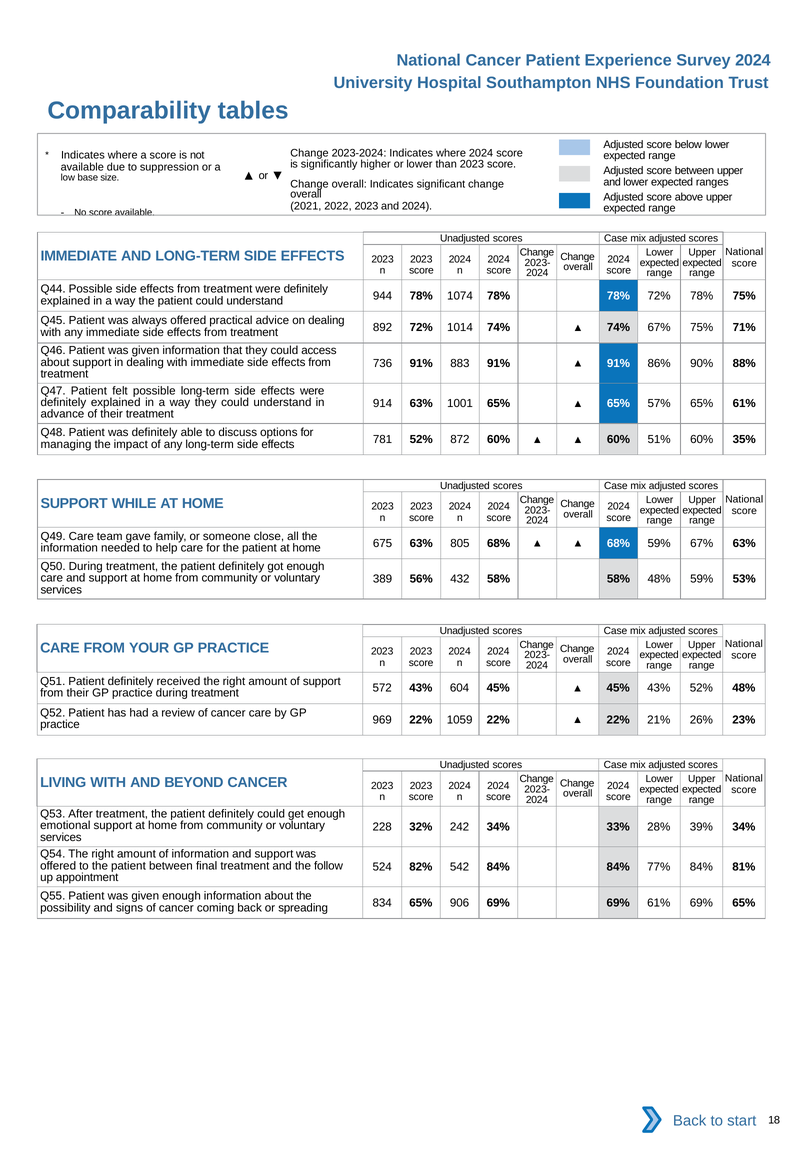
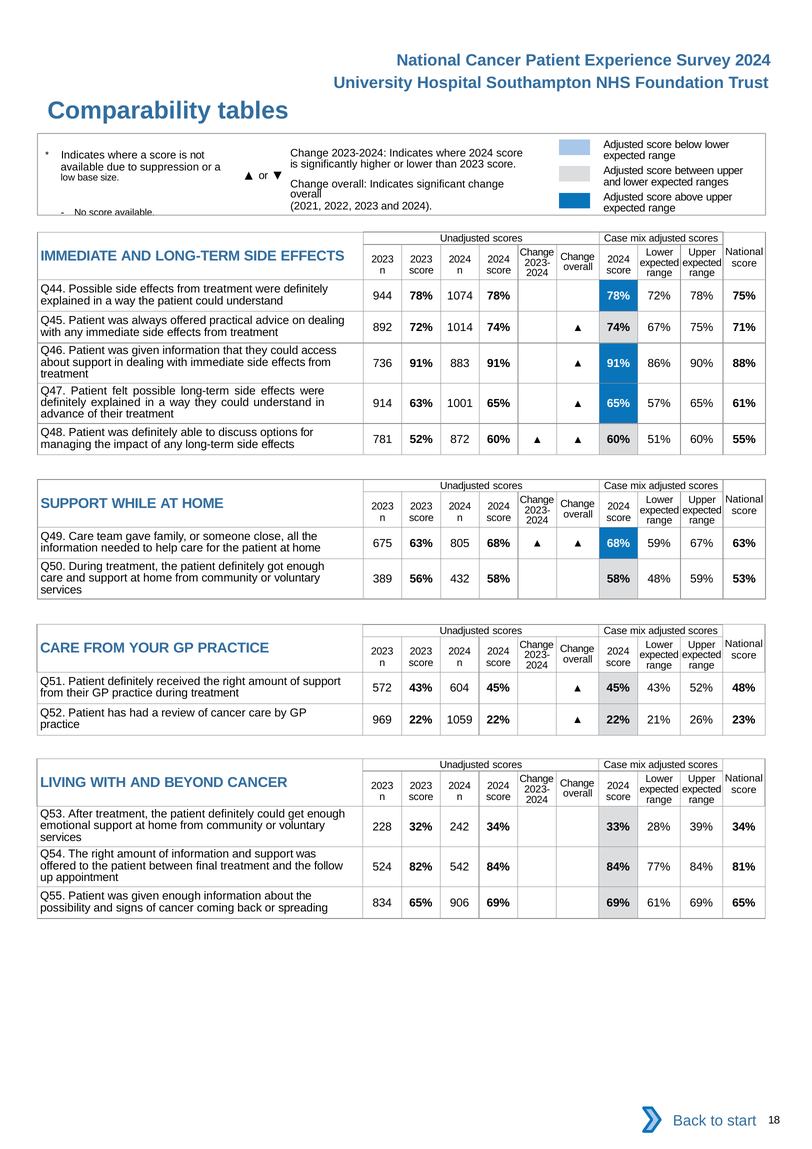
35%: 35% -> 55% (744, 439)
